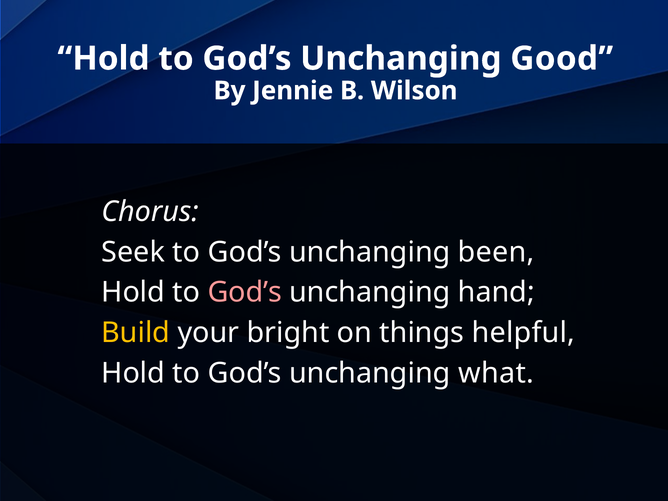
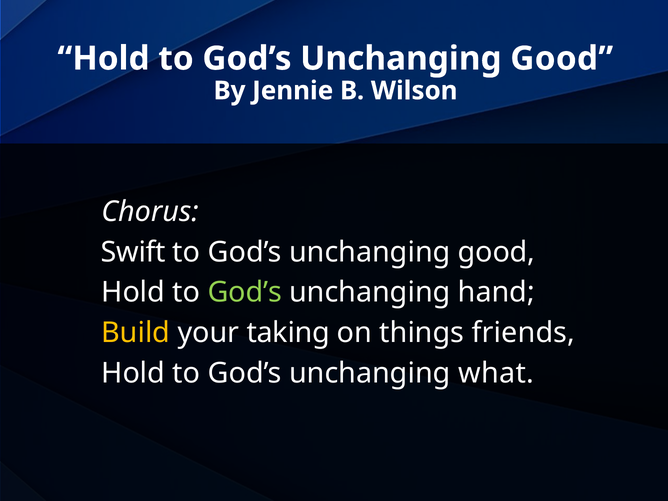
Seek: Seek -> Swift (133, 252)
been: been -> good (496, 252)
God’s colour: pink -> light green (245, 292)
bright: bright -> taking (288, 333)
helpful: helpful -> friends (523, 333)
